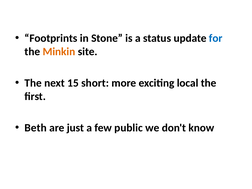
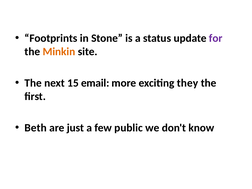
for colour: blue -> purple (216, 38)
short: short -> email (95, 83)
local: local -> they (188, 83)
